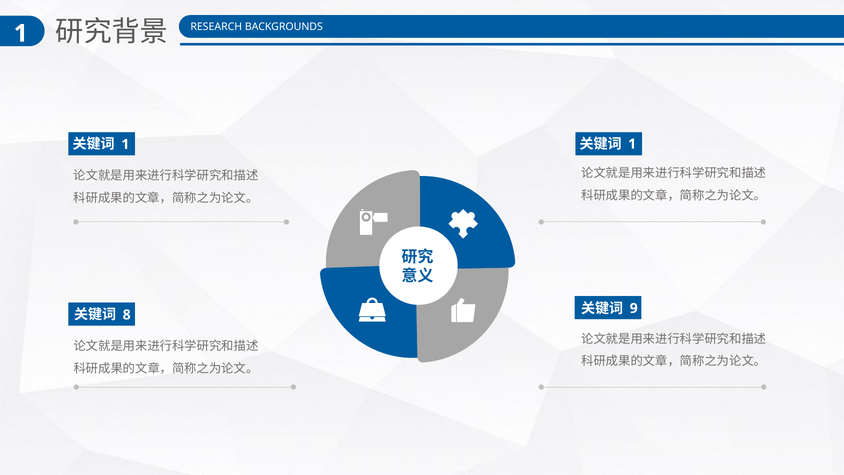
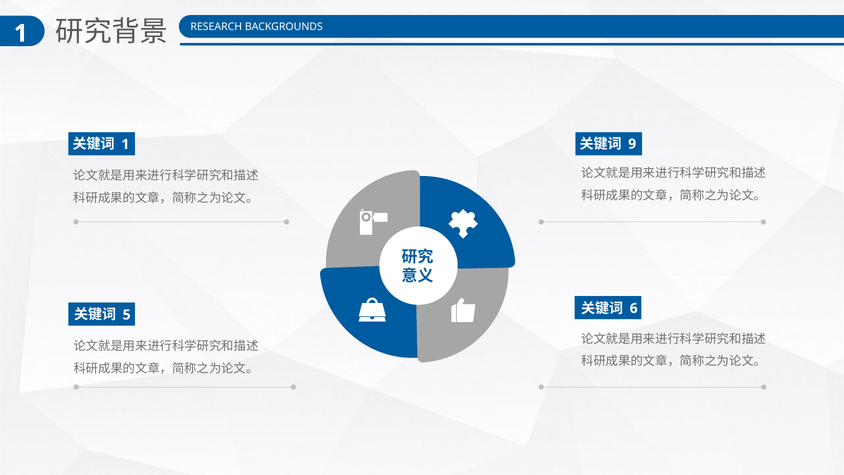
1: 1 -> 9 (632, 144)
9: 9 -> 6 (634, 308)
8: 8 -> 5 (127, 315)
